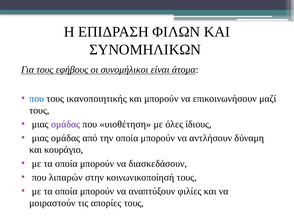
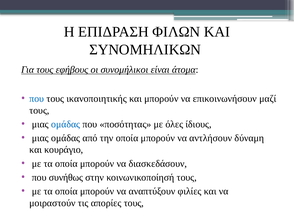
ομάδας colour: purple -> blue (66, 124)
υιοθέτηση: υιοθέτηση -> ποσότητας (125, 124)
λιπαρών: λιπαρών -> συνήθως (66, 177)
